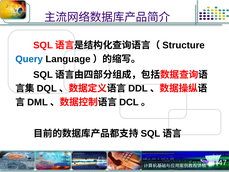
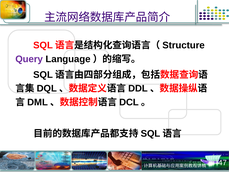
Query colour: blue -> purple (29, 59)
